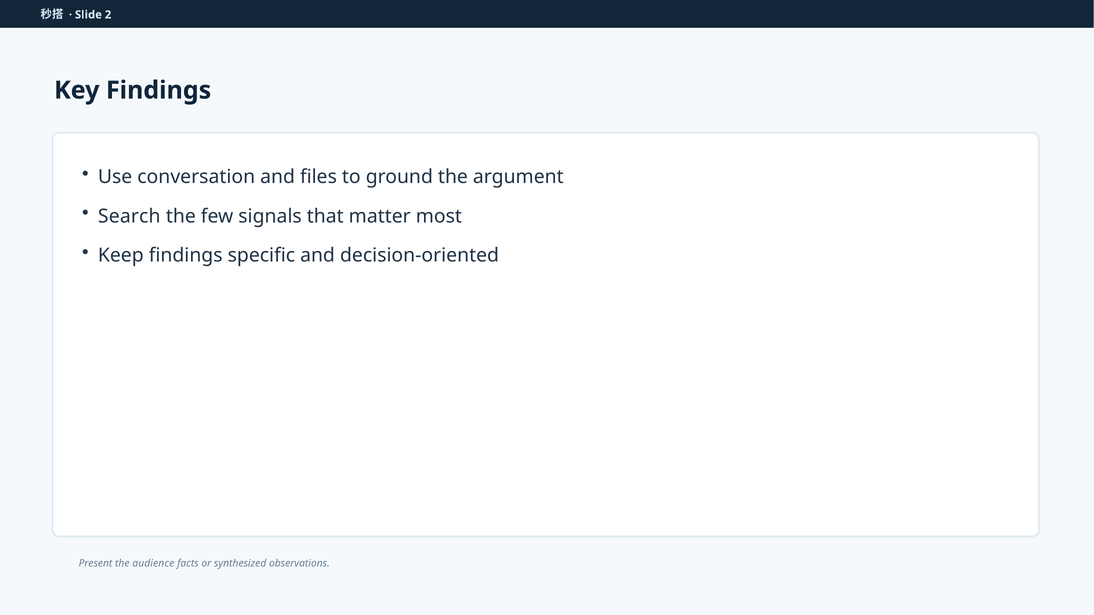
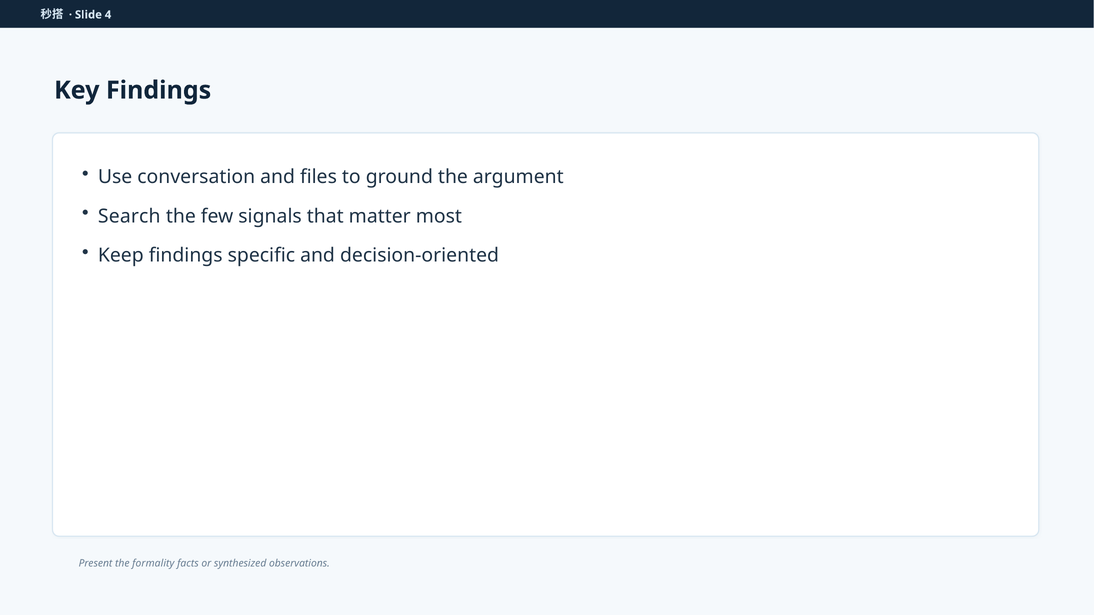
2: 2 -> 4 (108, 15)
audience: audience -> formality (153, 564)
